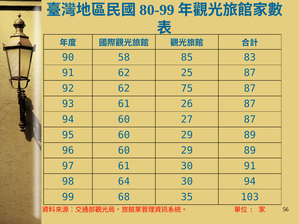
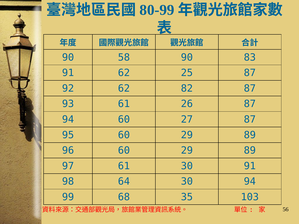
58 85: 85 -> 90 (187, 57)
75: 75 -> 82 (187, 88)
